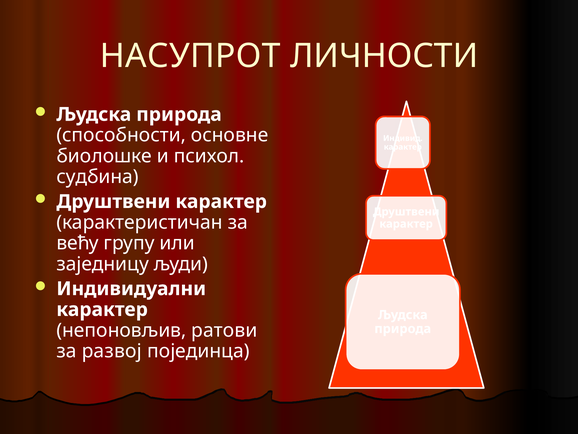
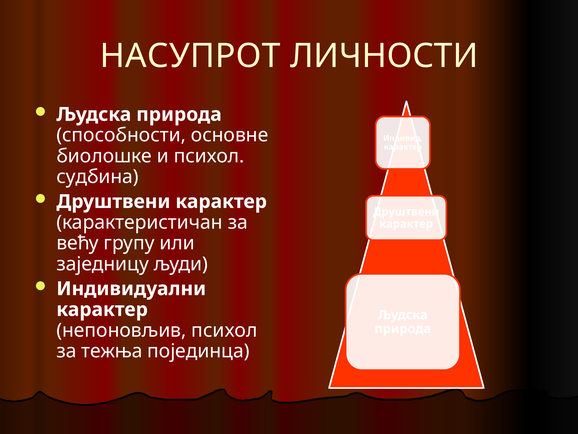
непоновљив ратови: ратови -> психол (224, 330)
развој: развој -> тежња (112, 351)
